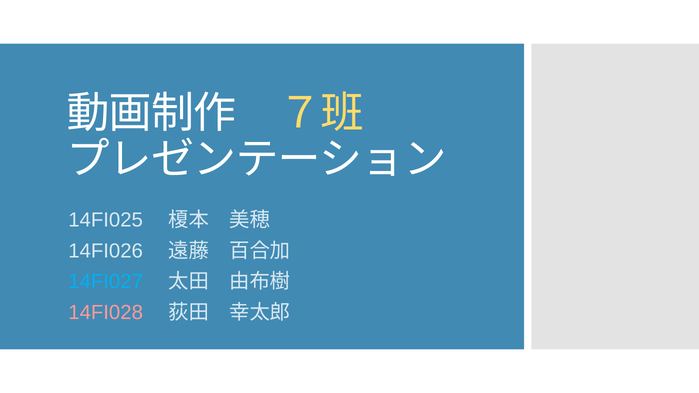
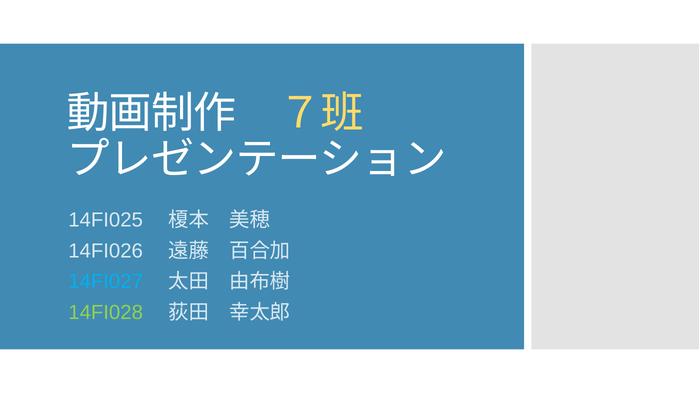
14FI028 colour: pink -> light green (106, 313)
